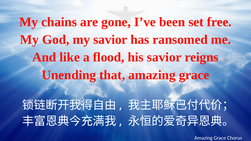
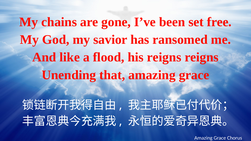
his savior: savior -> reigns (164, 57)
